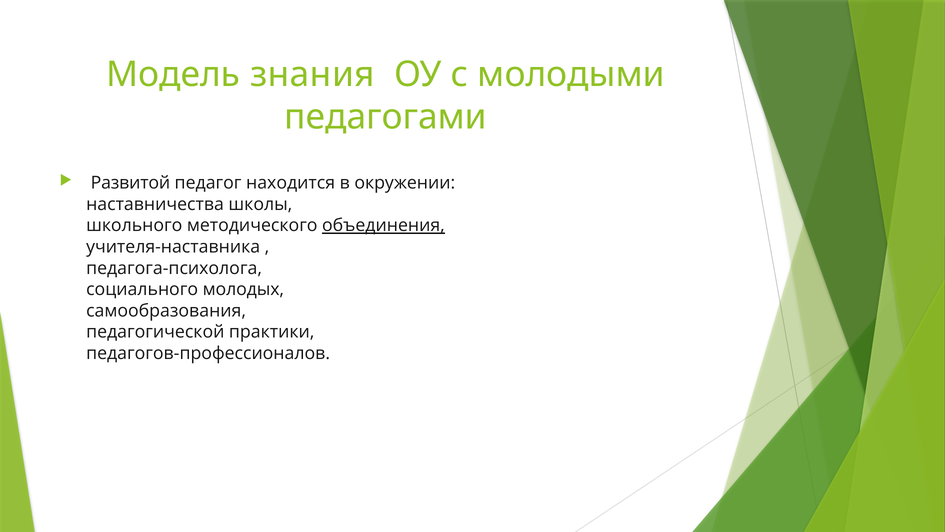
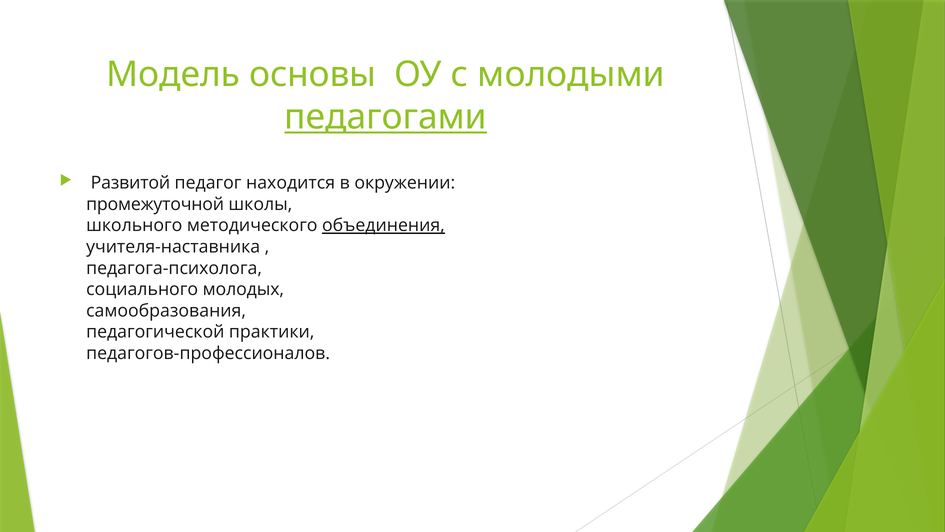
знания: знания -> основы (313, 75)
педагогами underline: none -> present (386, 117)
наставничества: наставничества -> промежуточной (155, 204)
